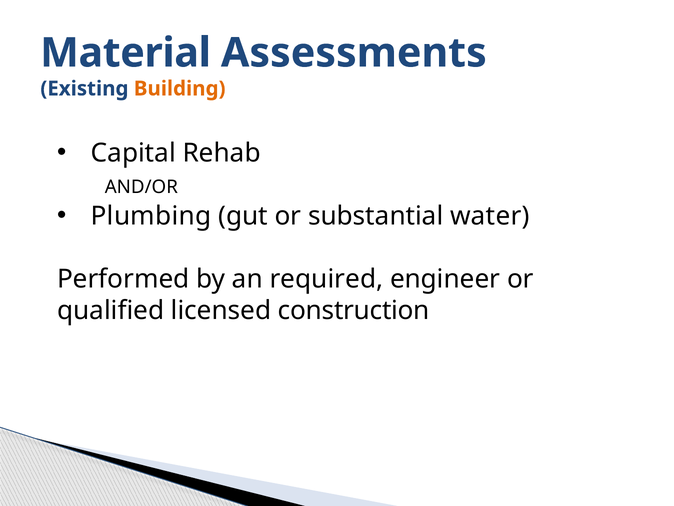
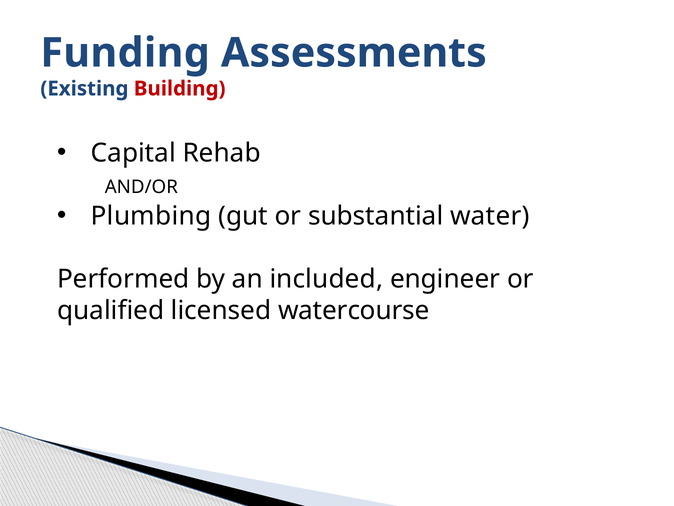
Material: Material -> Funding (125, 53)
Building colour: orange -> red (180, 89)
required: required -> included (326, 279)
construction: construction -> watercourse (354, 310)
